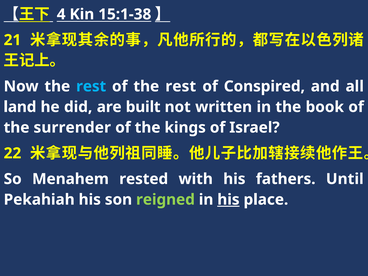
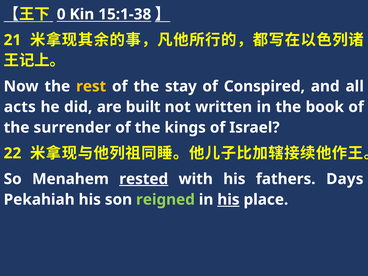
4: 4 -> 0 (61, 14)
rest colour: light blue -> yellow (91, 86)
of the rest: rest -> stay (181, 86)
land: land -> acts (20, 107)
rested underline: none -> present (144, 179)
Until: Until -> Days (345, 179)
